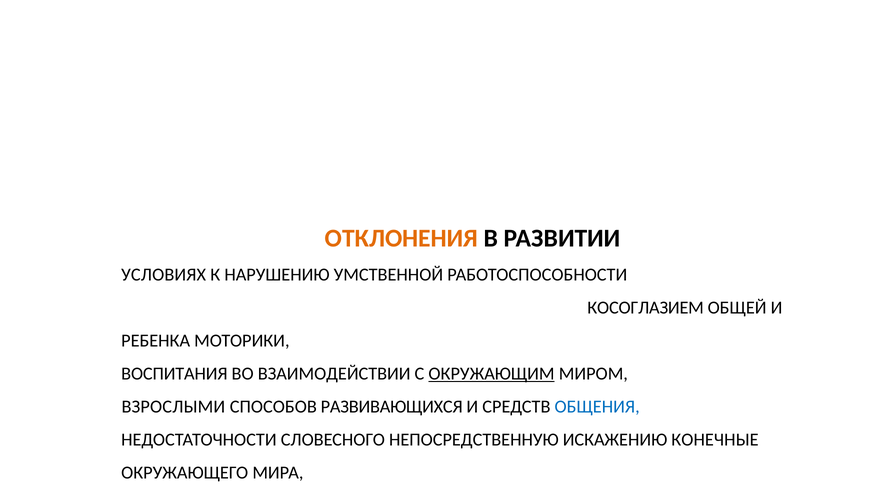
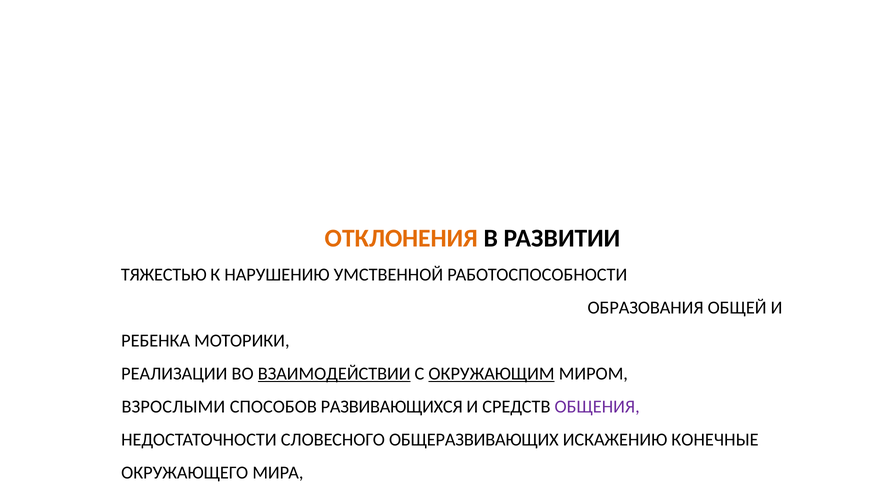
УСЛОВИЯХ: УСЛОВИЯХ -> ТЯЖЕСТЬЮ (164, 275)
КОСОГЛАЗИЕМ: КОСОГЛАЗИЕМ -> ОБРАЗОВАНИЯ (646, 307)
ВОСПИТАНИЯ: ВОСПИТАНИЯ -> РЕАЛИЗАЦИИ (174, 373)
ВЗАИМОДЕЙСТВИИ underline: none -> present (334, 373)
ОБЩЕНИЯ colour: blue -> purple (597, 406)
НЕПОСРЕДСТВЕННУЮ: НЕПОСРЕДСТВЕННУЮ -> ОБЩЕРАЗВИВАЮЩИХ (474, 439)
